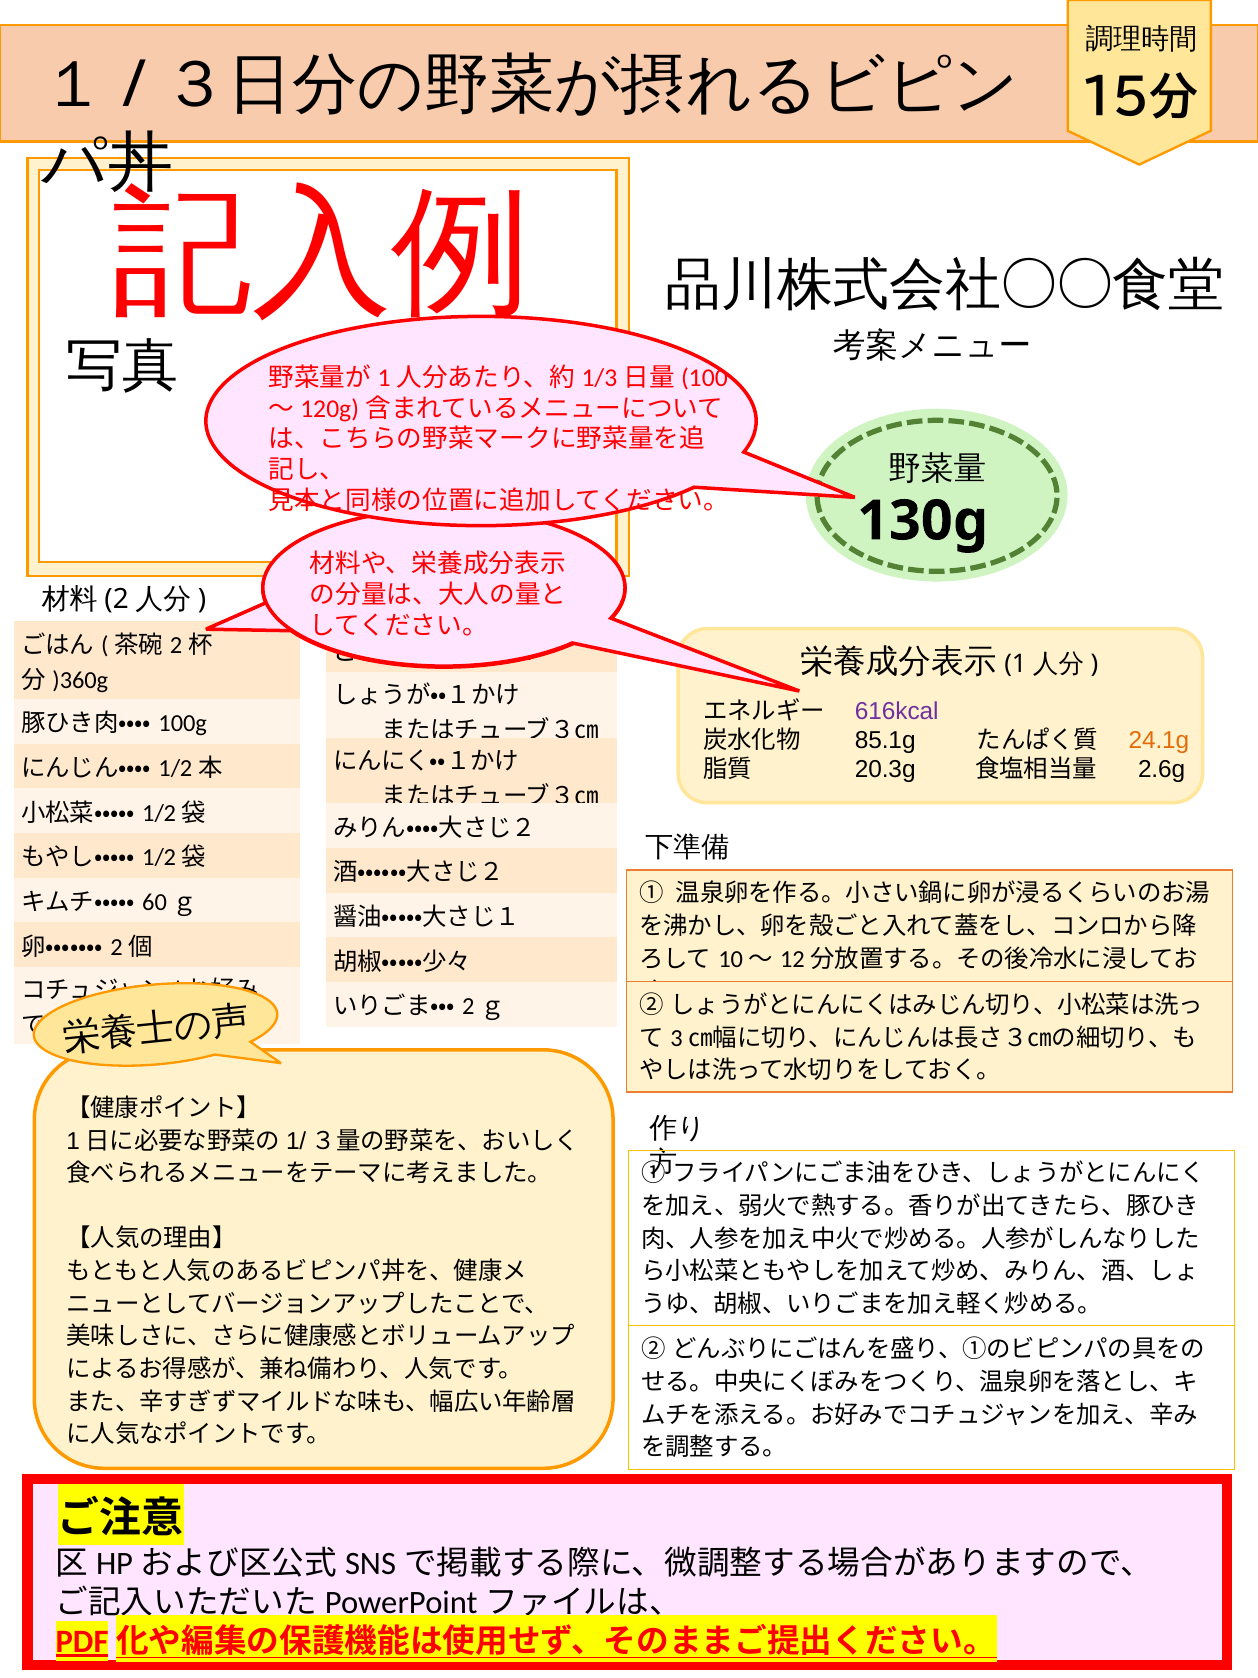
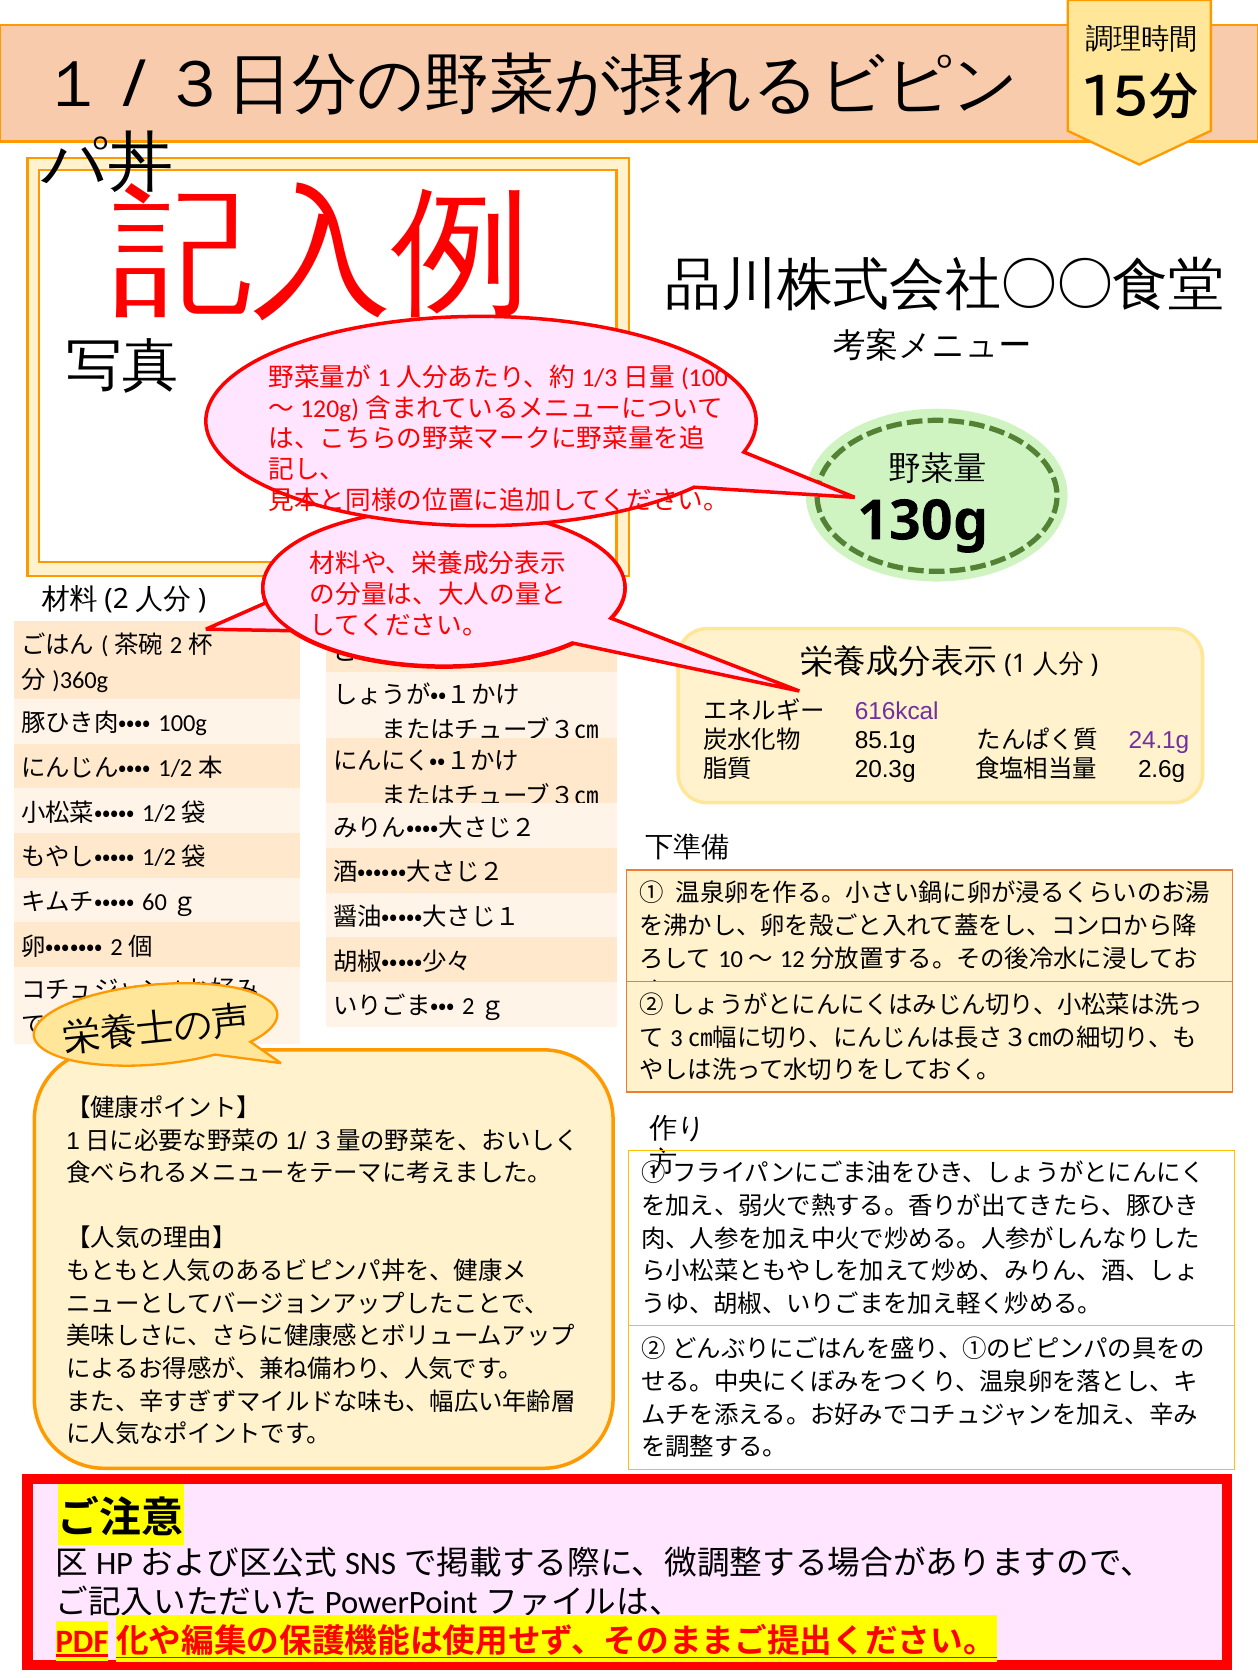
24.1g colour: orange -> purple (1159, 740)
